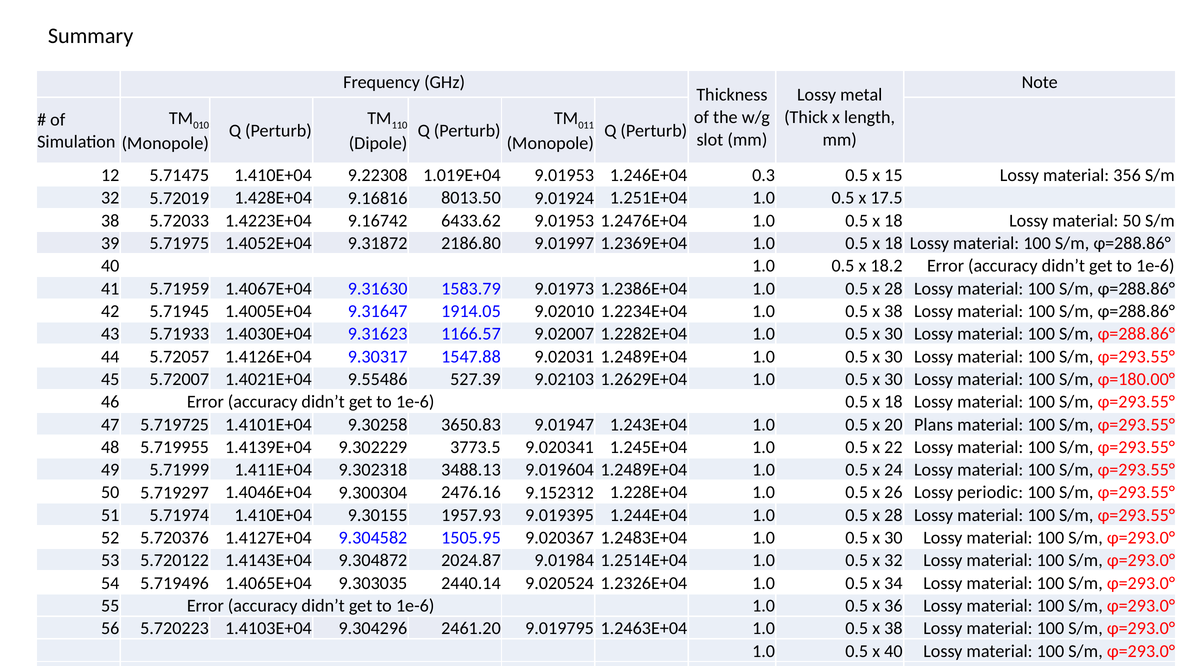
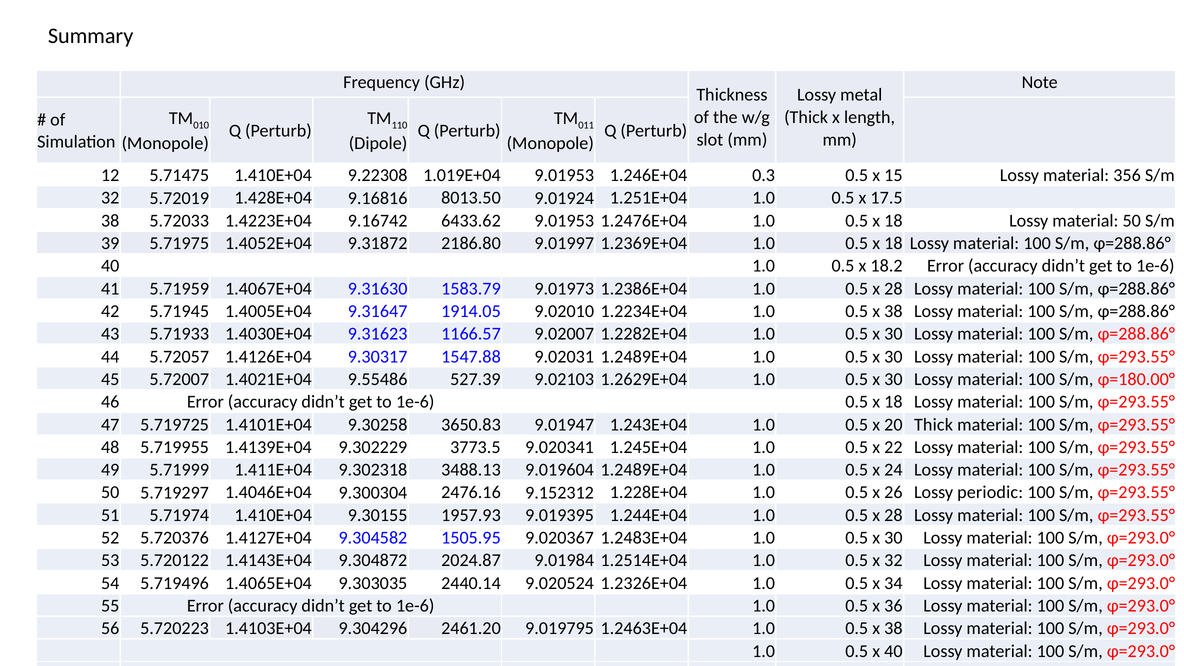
20 Plans: Plans -> Thick (933, 425)
